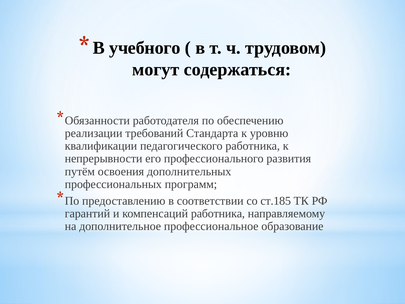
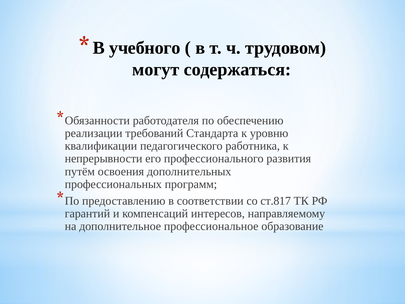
ст.185: ст.185 -> ст.817 (276, 201)
компенсаций работника: работника -> интересов (218, 213)
